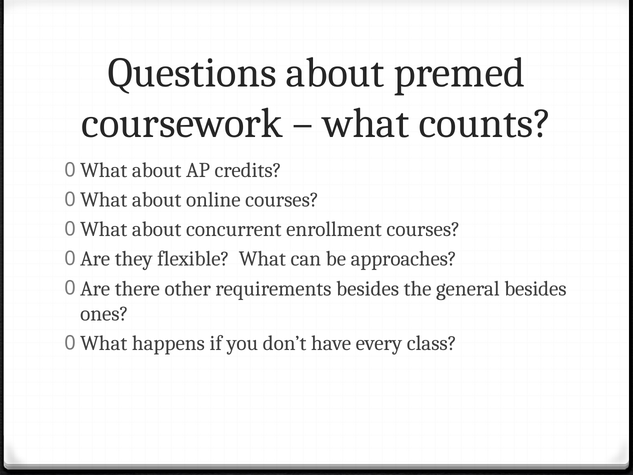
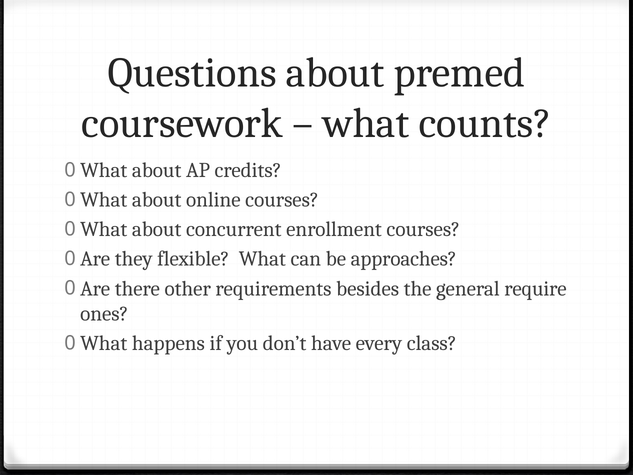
general besides: besides -> require (535, 288)
